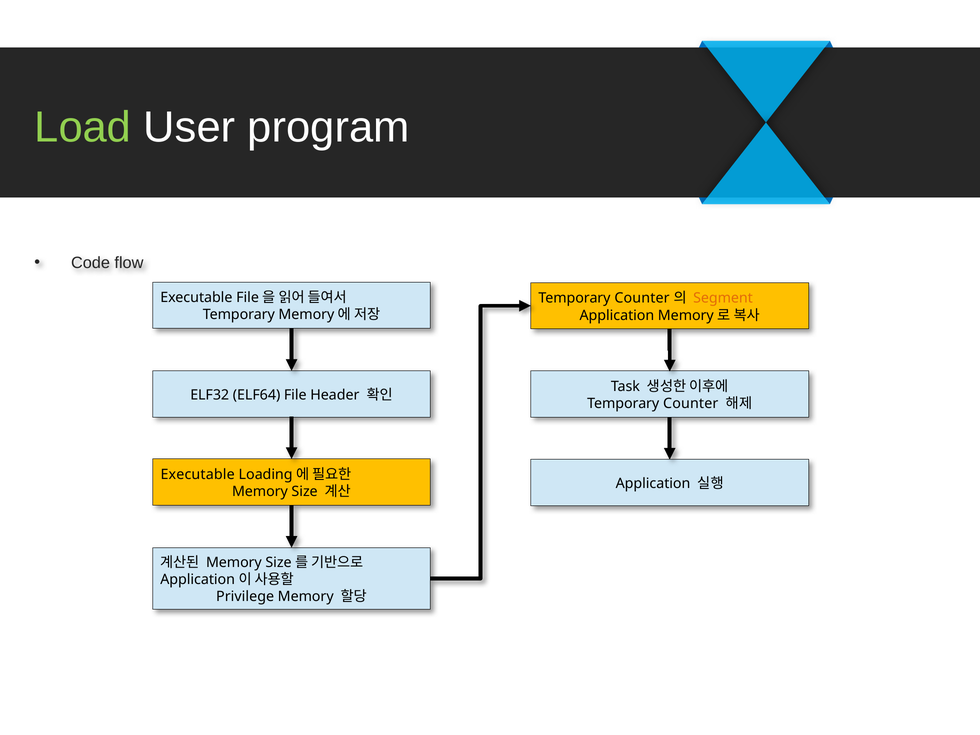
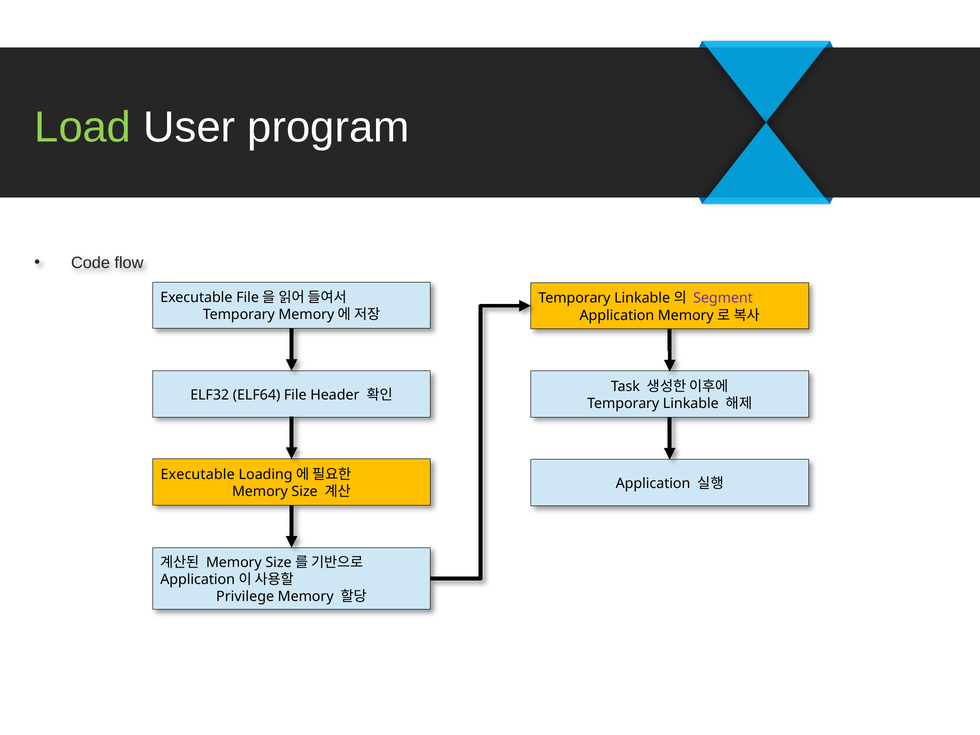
Counter: Counter -> Linkable (642, 298)
Segment colour: orange -> purple (723, 298)
Counter: Counter -> Linkable (691, 403)
